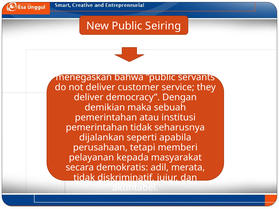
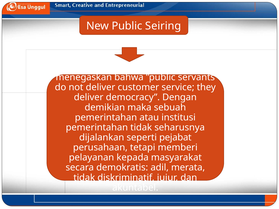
apabila: apabila -> pejabat (175, 138)
